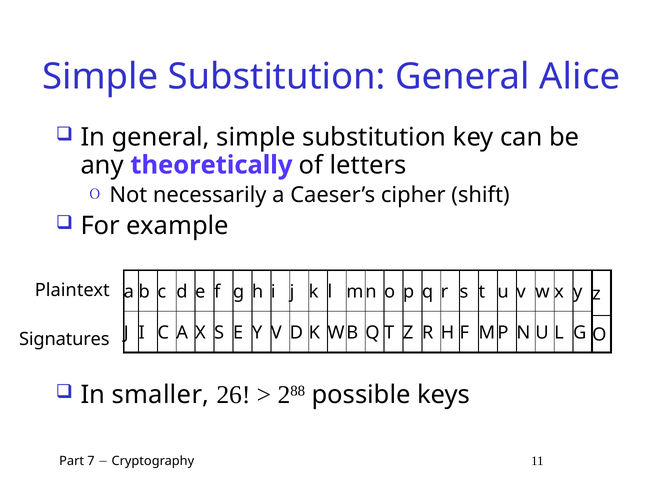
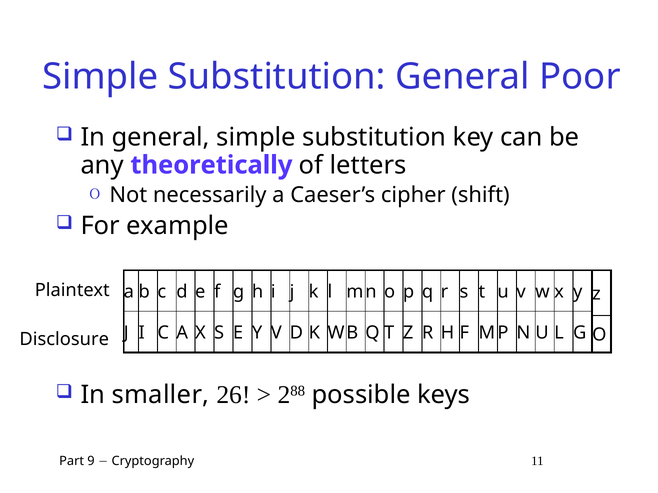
Alice: Alice -> Poor (580, 77)
Signatures: Signatures -> Disclosure (64, 340)
7: 7 -> 9 (91, 462)
